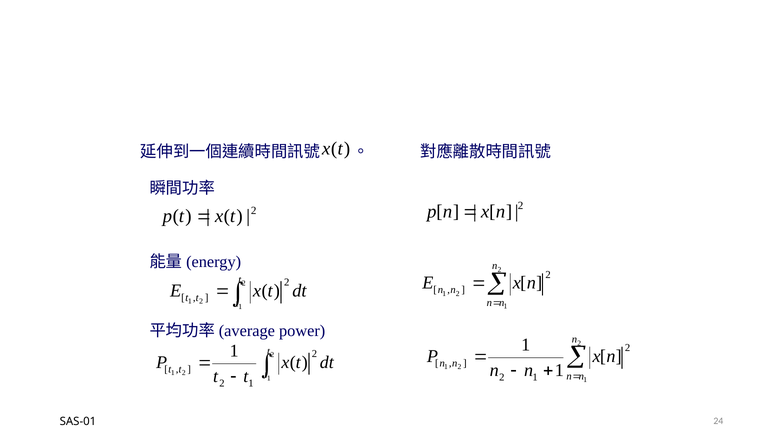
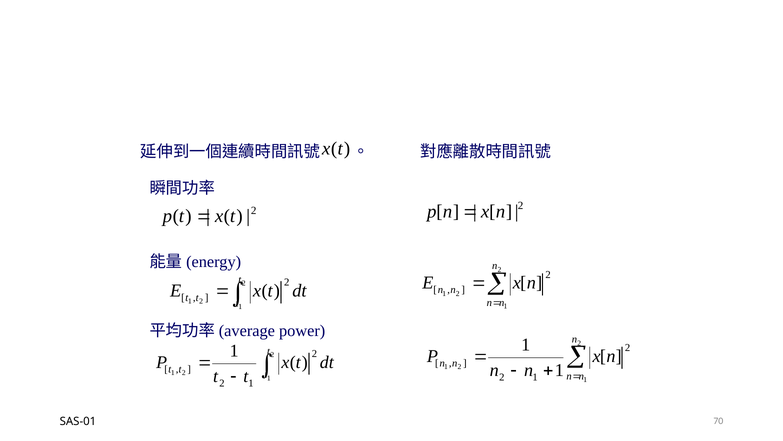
24: 24 -> 70 (718, 421)
